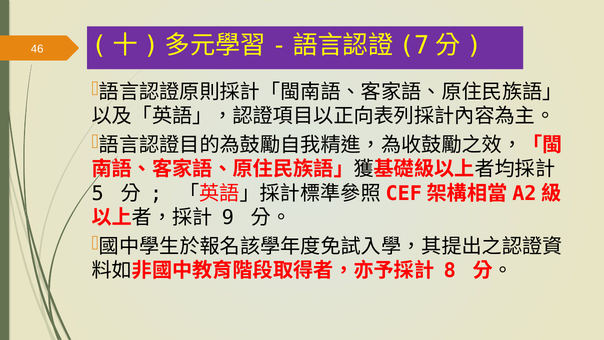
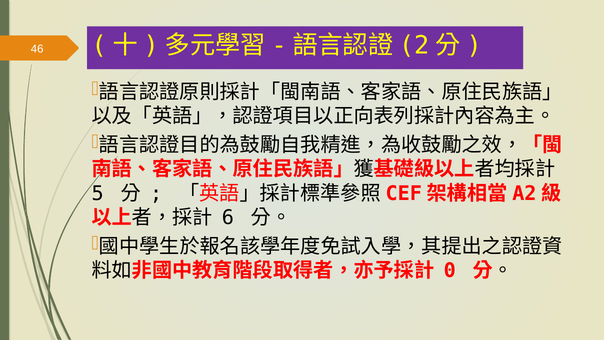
7: 7 -> 2 (414, 45)
9: 9 -> 6 (228, 217)
8: 8 -> 0 (450, 271)
